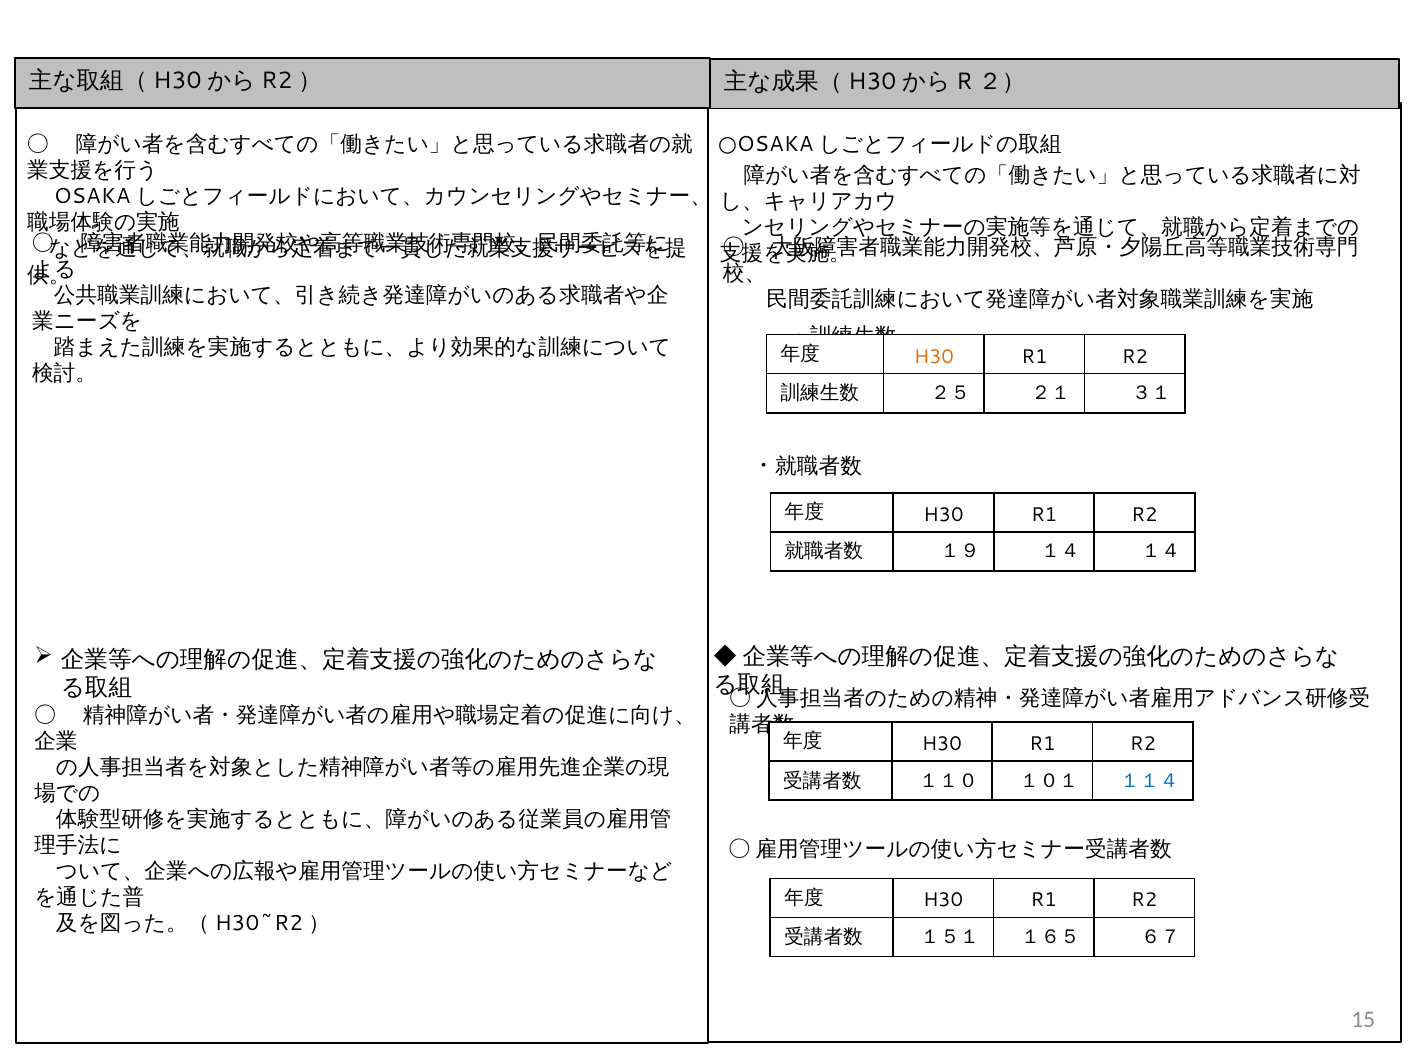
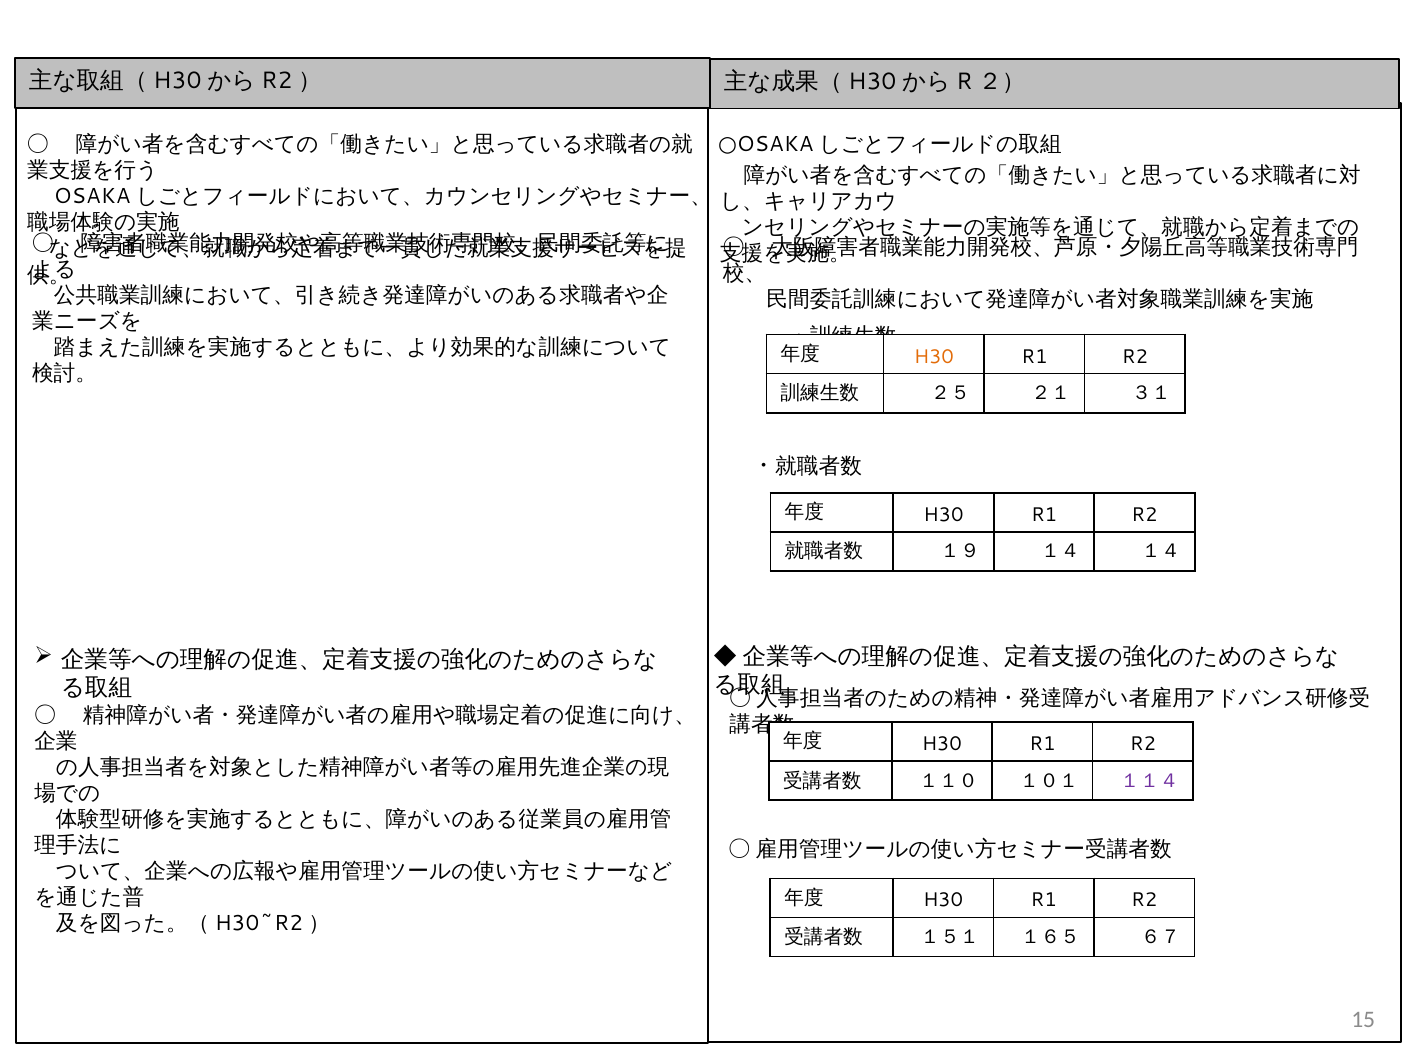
１１４ colour: blue -> purple (1150, 780)
